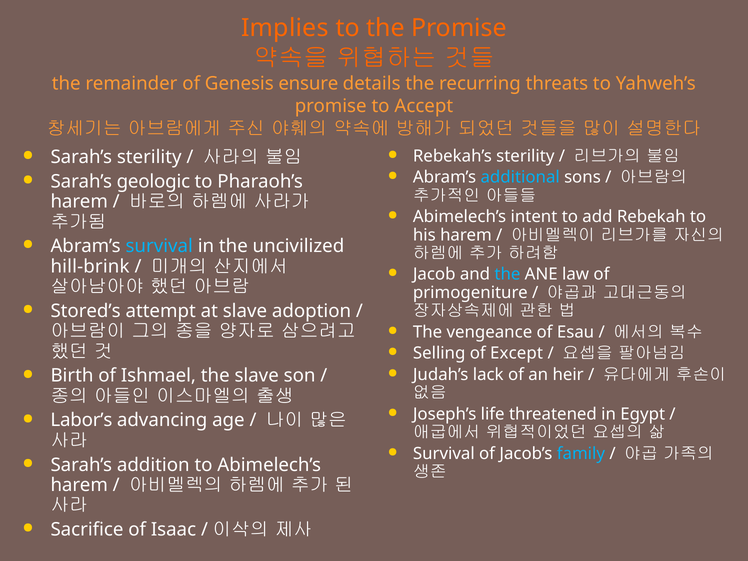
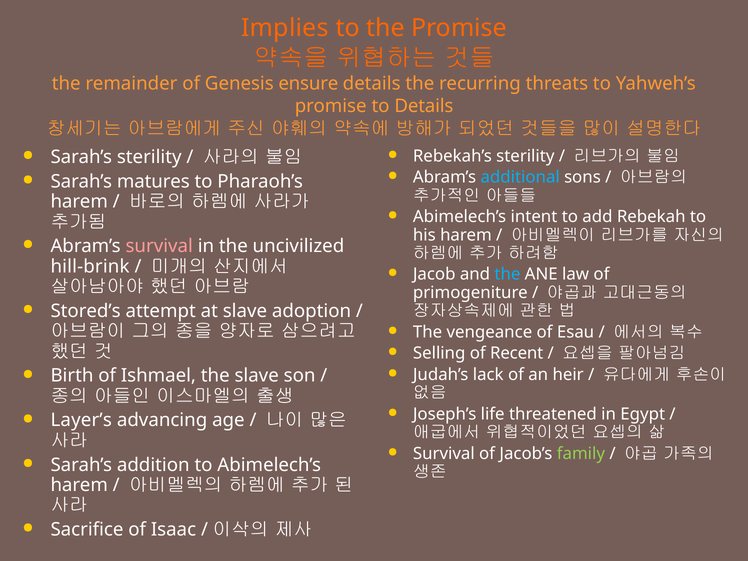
to Accept: Accept -> Details (424, 106)
geologic: geologic -> matures (153, 181)
survival colour: light blue -> pink (159, 246)
Except: Except -> Recent (517, 353)
Labor’s: Labor’s -> Layer’s (81, 420)
family colour: light blue -> light green (581, 454)
